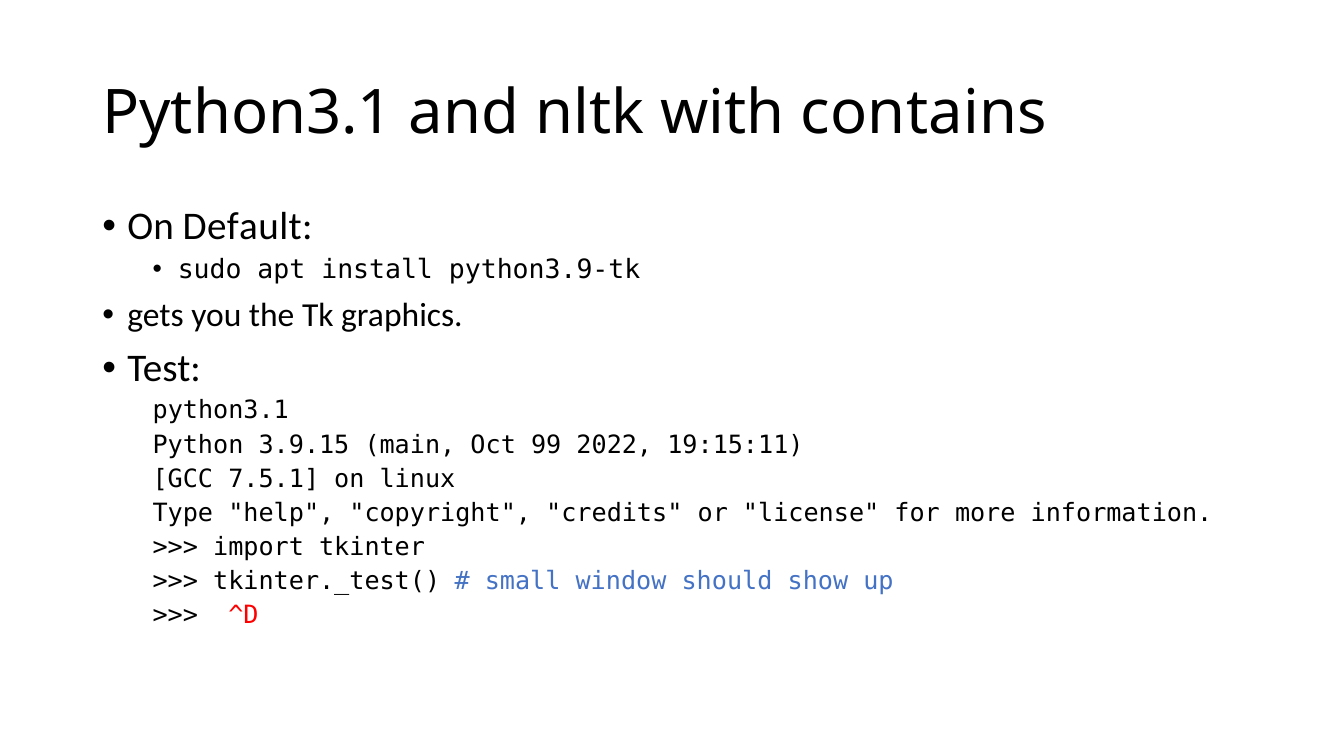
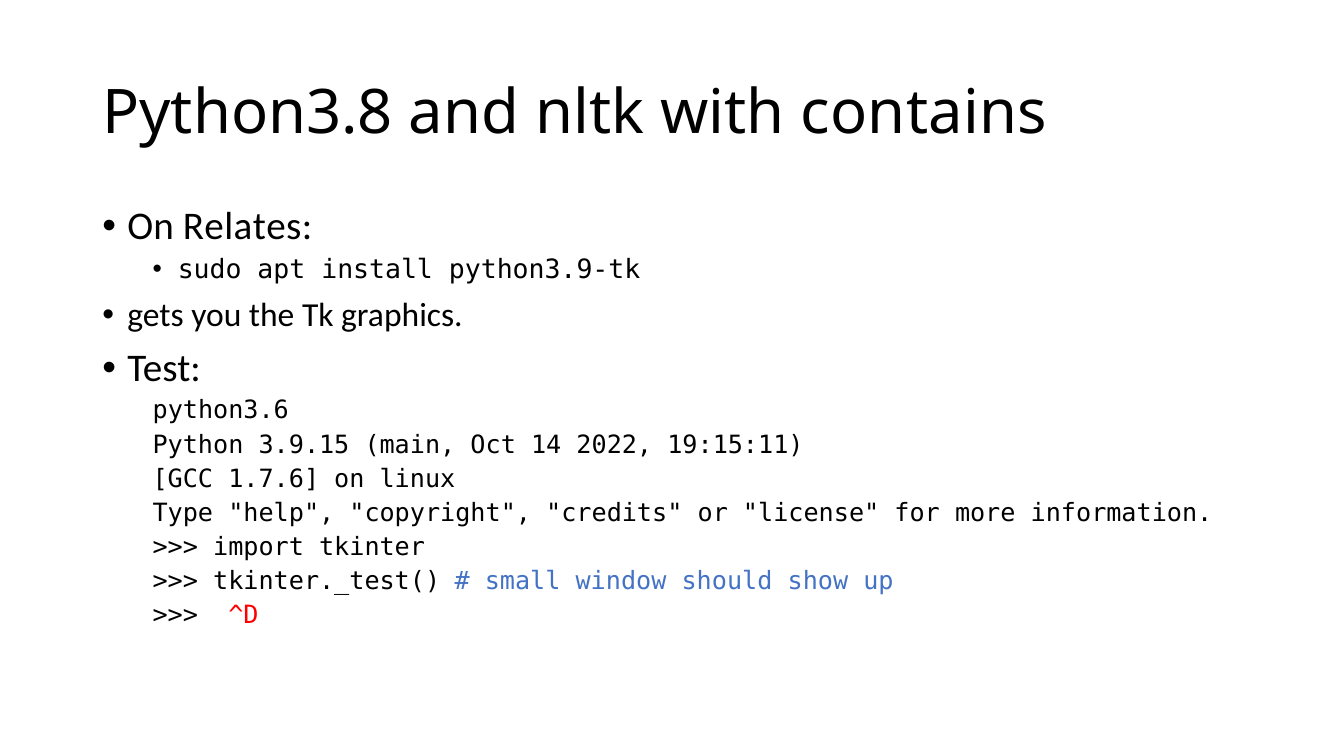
Python3.1: Python3.1 -> Python3.8 (248, 113)
Default: Default -> Relates (248, 227)
python3.1: python3.1 -> python3.6 (221, 411)
99: 99 -> 14 (546, 445)
7.5.1: 7.5.1 -> 1.7.6 (274, 479)
